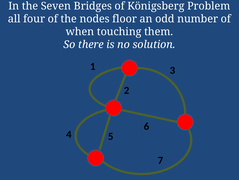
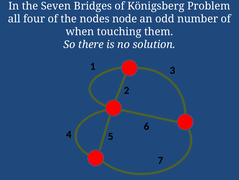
floor: floor -> node (125, 19)
